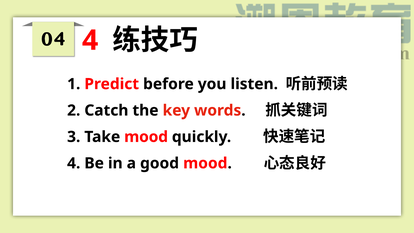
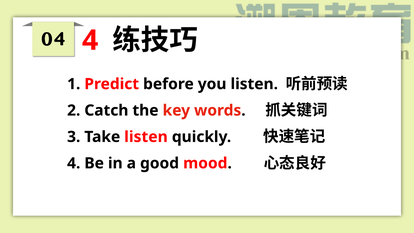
Take mood: mood -> listen (146, 137)
